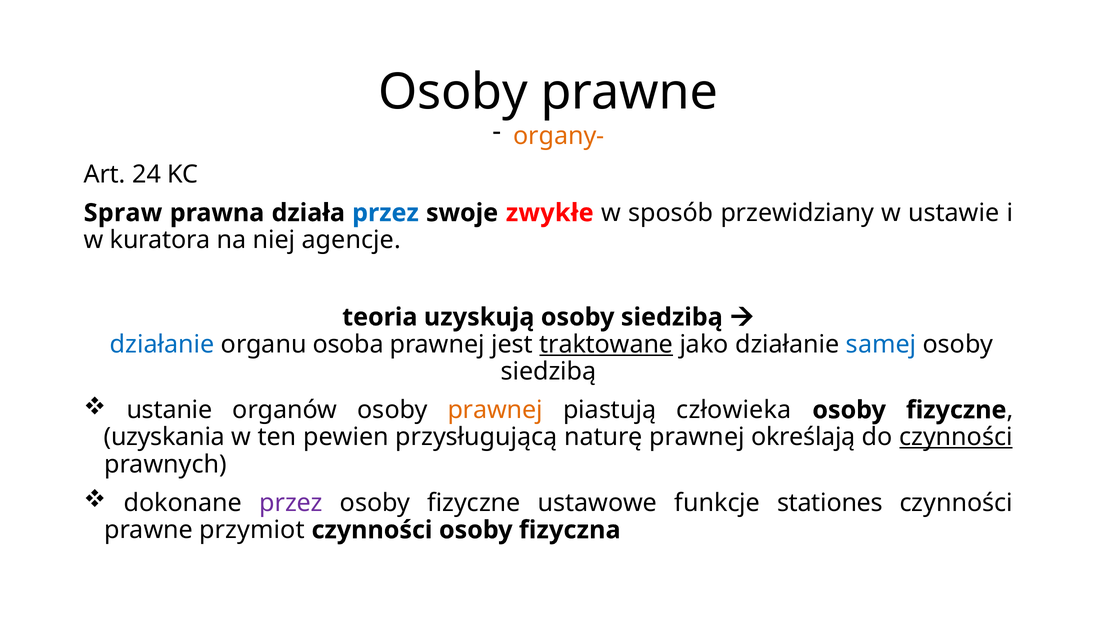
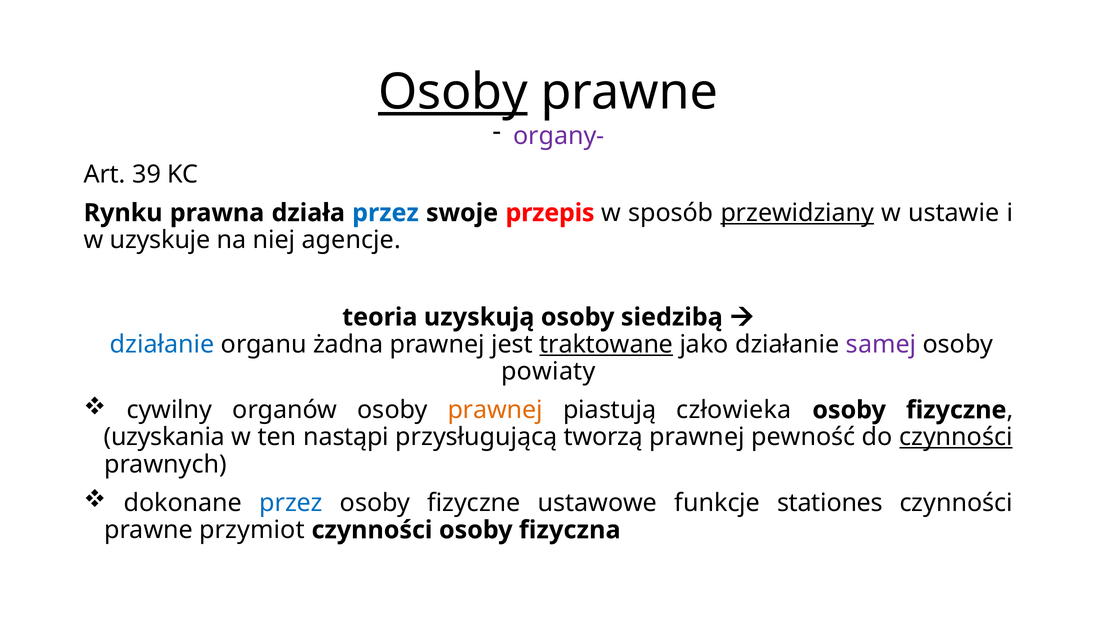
Osoby underline: none -> present (453, 92)
organy- colour: orange -> purple (559, 136)
24: 24 -> 39 (147, 174)
Spraw: Spraw -> Rynku (123, 213)
zwykłe: zwykłe -> przepis (550, 213)
przewidziany underline: none -> present (797, 213)
kuratora: kuratora -> uzyskuje (160, 240)
osoba: osoba -> żadna (348, 344)
samej colour: blue -> purple (881, 344)
siedzibą: siedzibą -> powiaty (548, 371)
ustanie: ustanie -> cywilny (169, 410)
pewien: pewien -> nastąpi (346, 437)
naturę: naturę -> tworzą (603, 437)
określają: określają -> pewność (803, 437)
przez colour: purple -> blue (291, 503)
